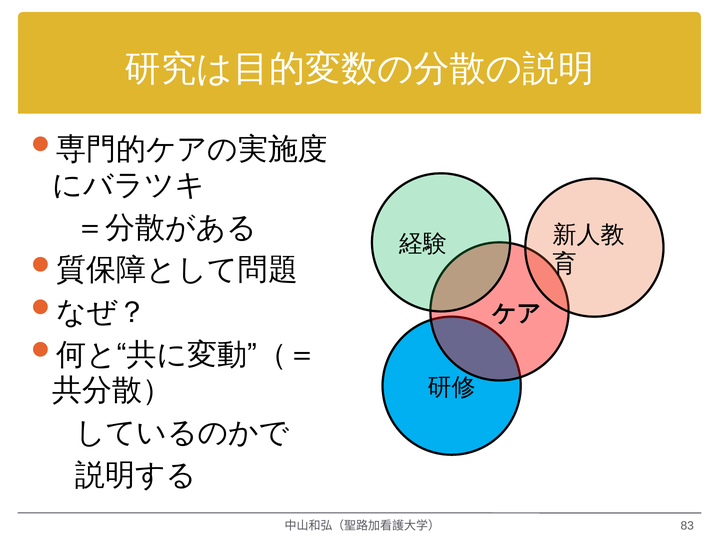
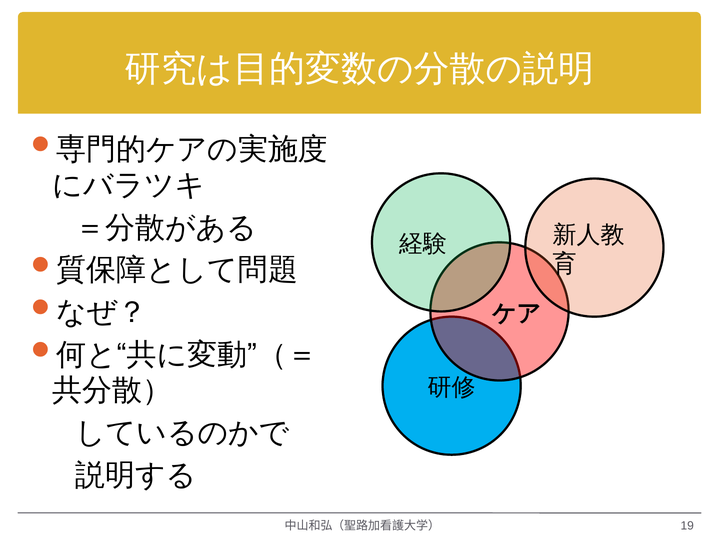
83: 83 -> 19 (687, 526)
